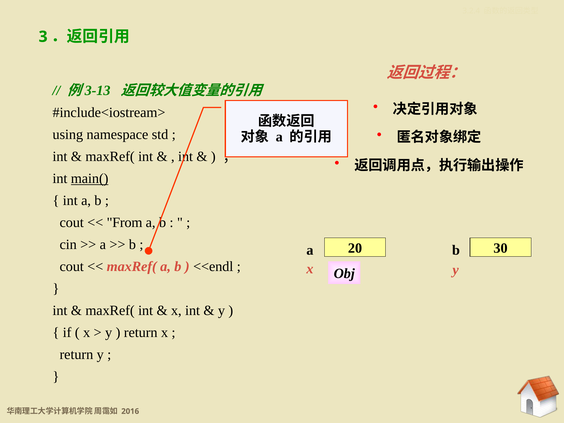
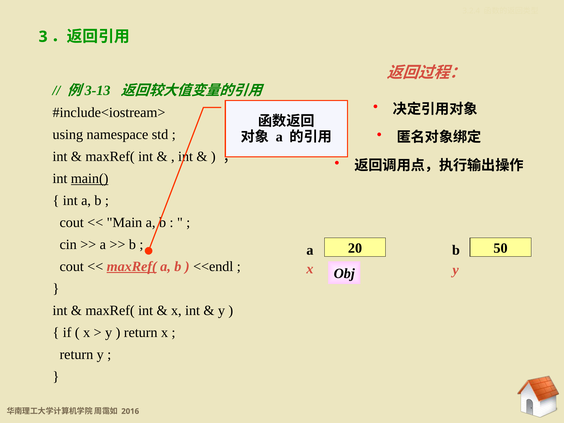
From: From -> Main (124, 223)
30: 30 -> 50 (501, 248)
maxRef( underline: none -> present (132, 266)
